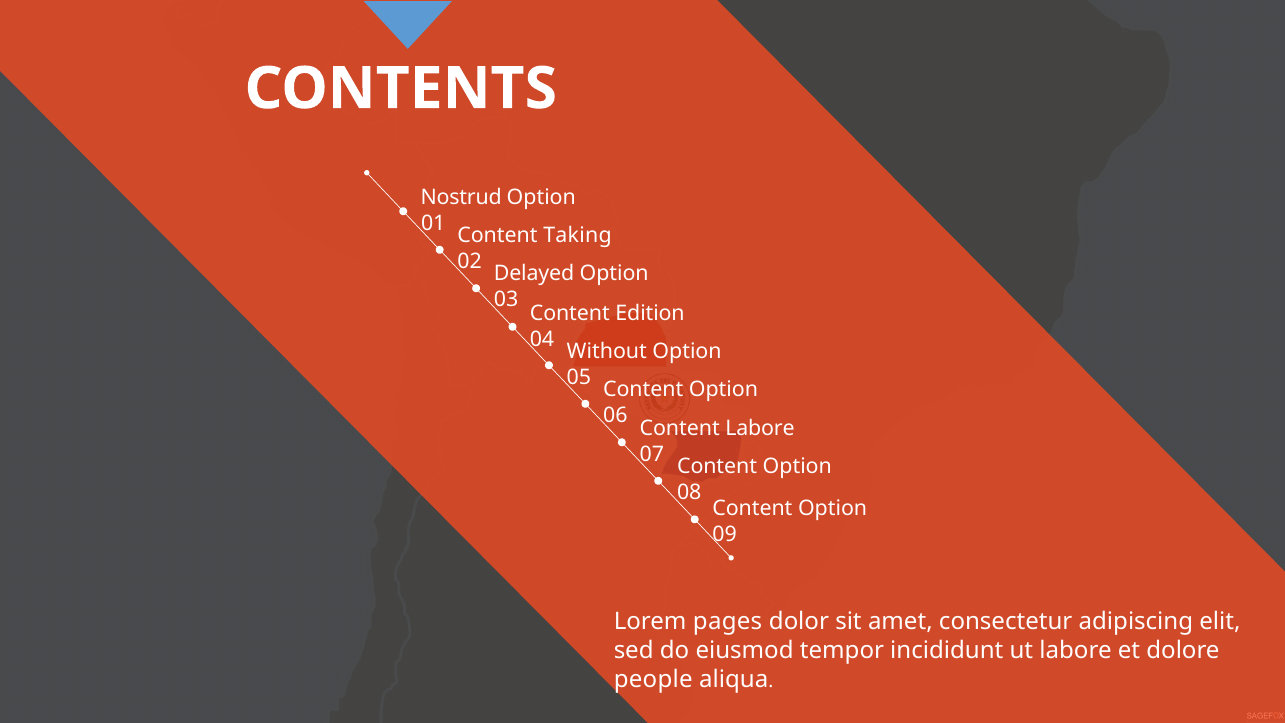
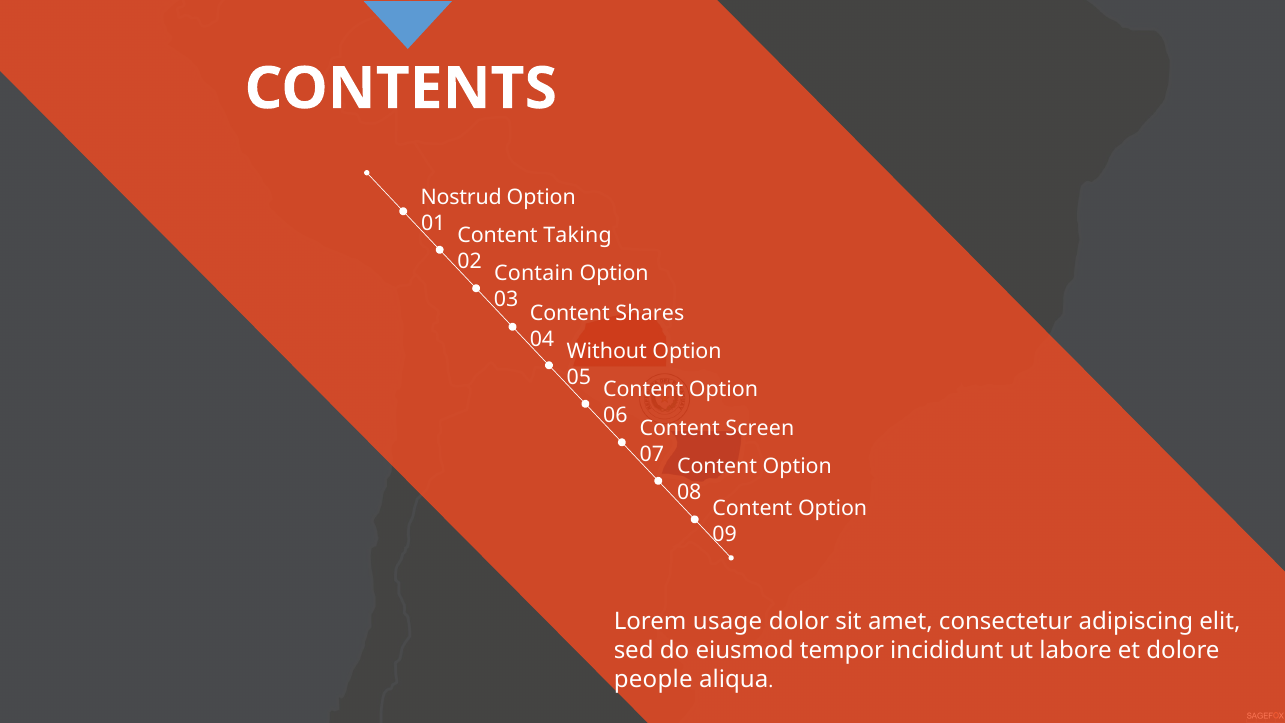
Delayed: Delayed -> Contain (534, 274)
Edition: Edition -> Shares (650, 314)
Content Labore: Labore -> Screen (760, 428)
pages: pages -> usage (728, 622)
